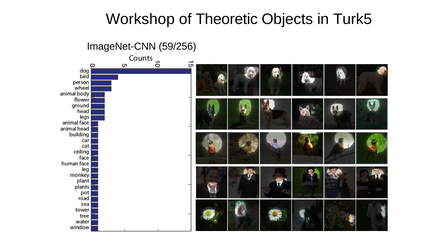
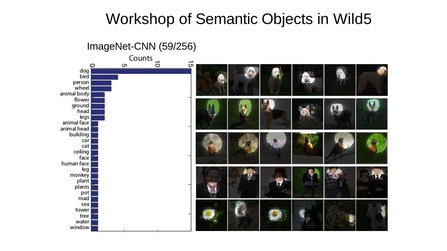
Theoretic: Theoretic -> Semantic (227, 19)
Turk5: Turk5 -> Wild5 (352, 19)
